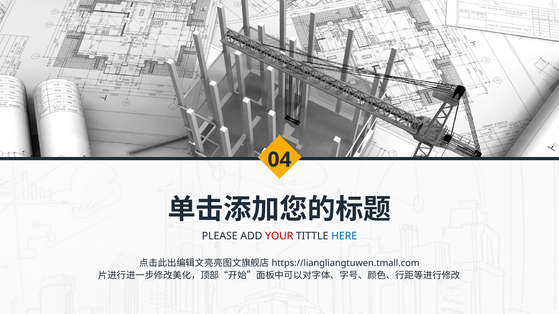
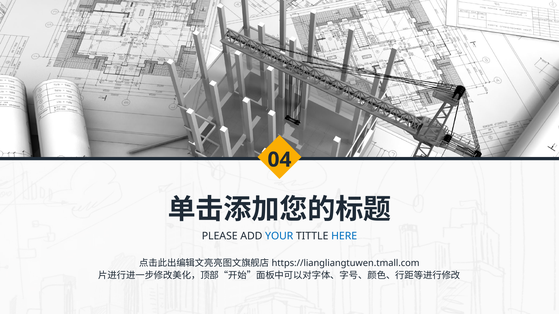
YOUR colour: red -> blue (279, 236)
